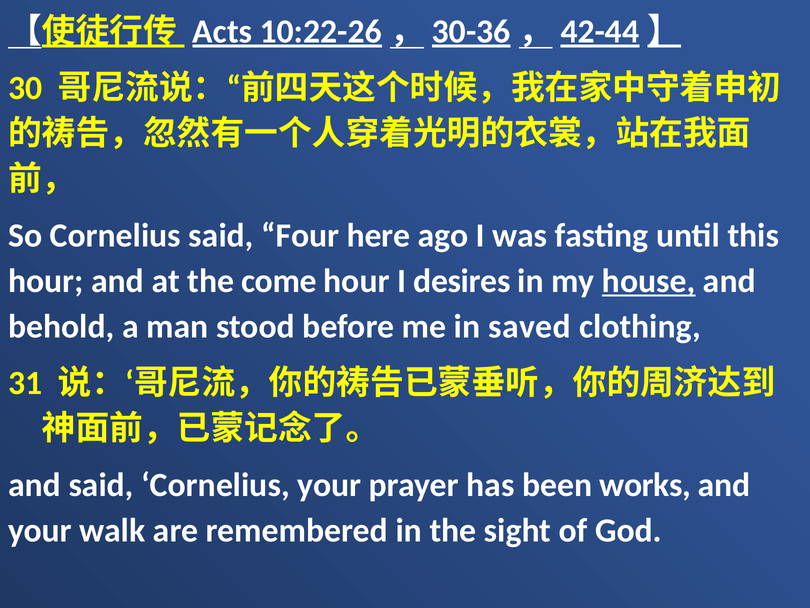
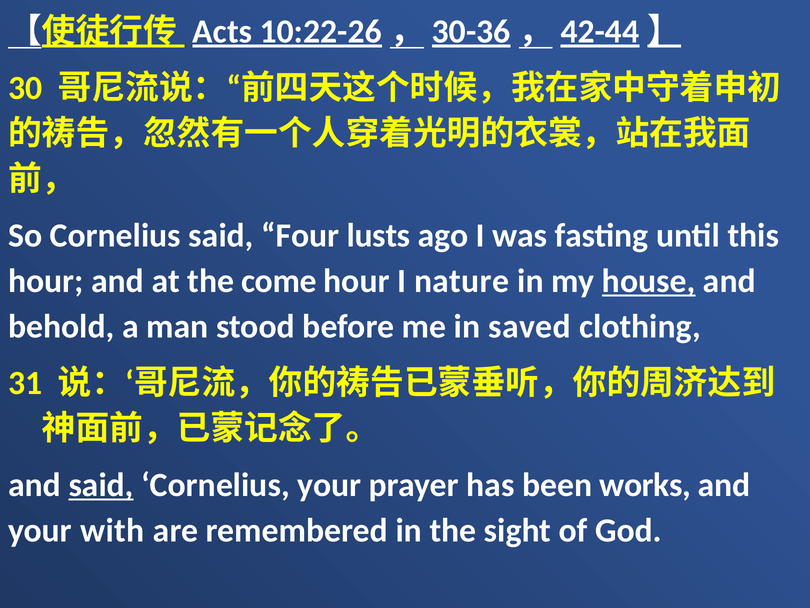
here: here -> lusts (379, 235)
desires: desires -> nature (462, 281)
said underline: none -> present (101, 485)
walk: walk -> with (112, 530)
